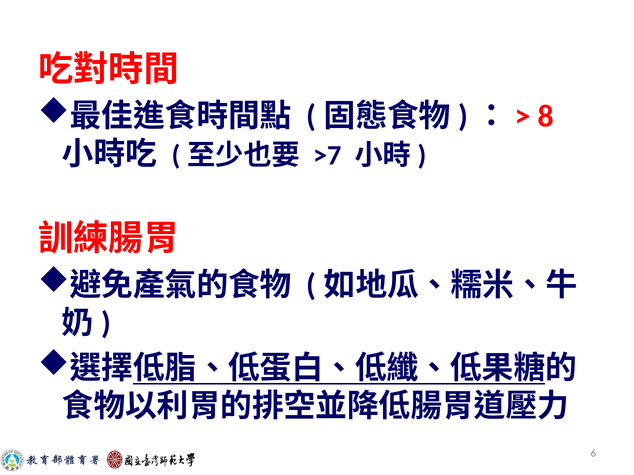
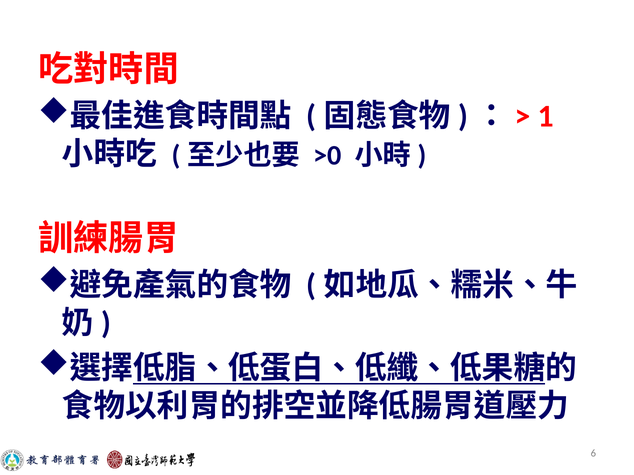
8: 8 -> 1 (546, 117)
>7: >7 -> >0 (327, 156)
